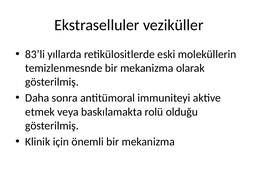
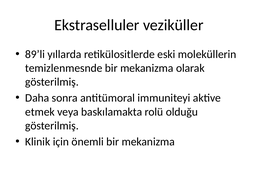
83’li: 83’li -> 89’li (35, 54)
